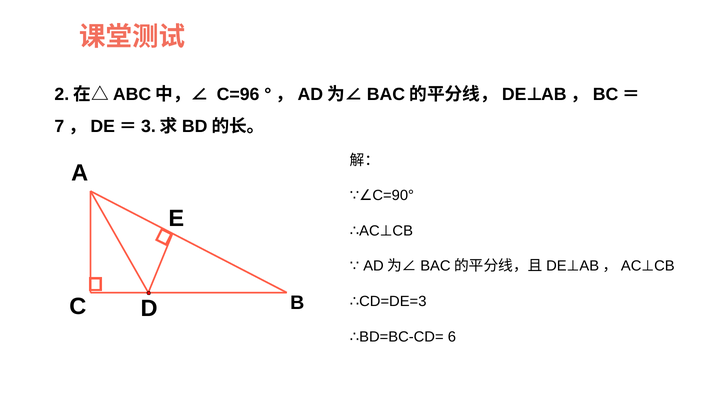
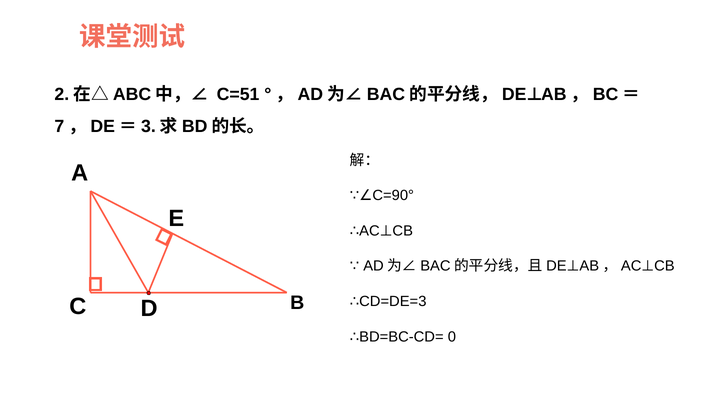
C=96: C=96 -> C=51 (238, 95)
6: 6 -> 0 (452, 337)
